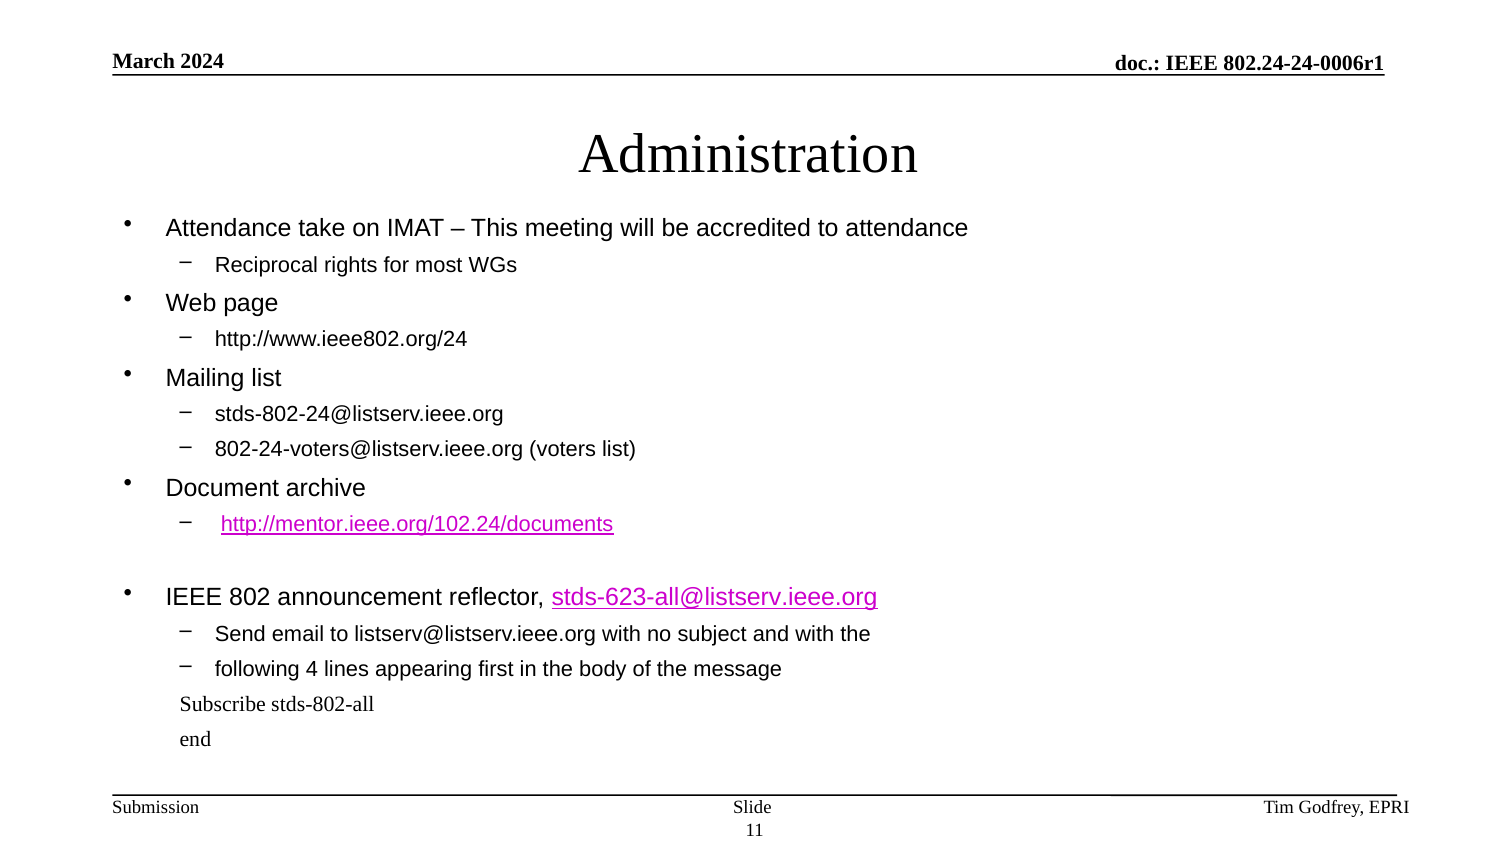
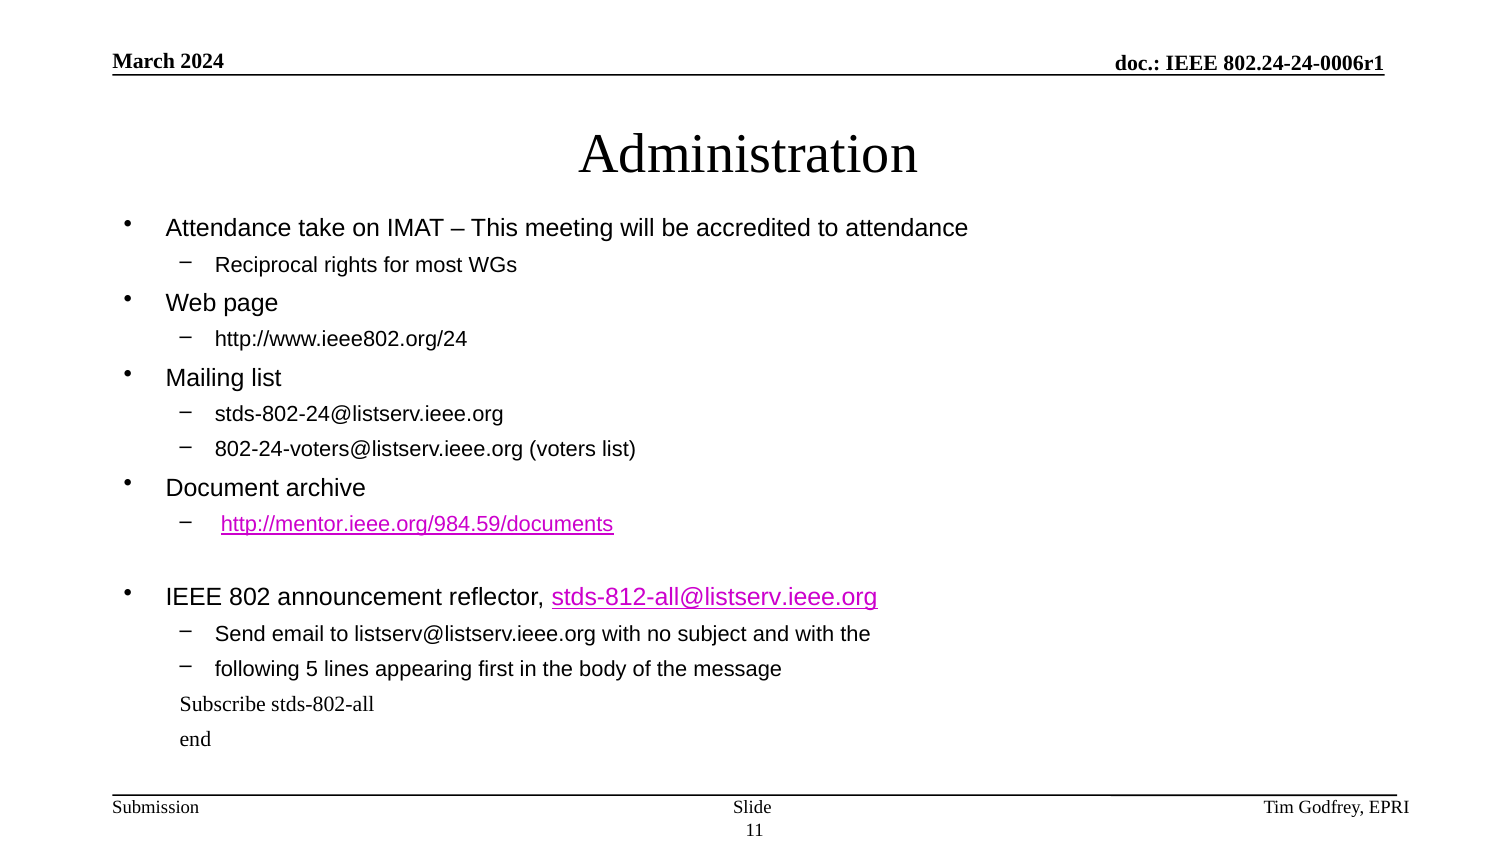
http://mentor.ieee.org/102.24/documents: http://mentor.ieee.org/102.24/documents -> http://mentor.ieee.org/984.59/documents (417, 524)
stds-623-all@listserv.ieee.org: stds-623-all@listserv.ieee.org -> stds-812-all@listserv.ieee.org (715, 598)
4: 4 -> 5 (312, 669)
